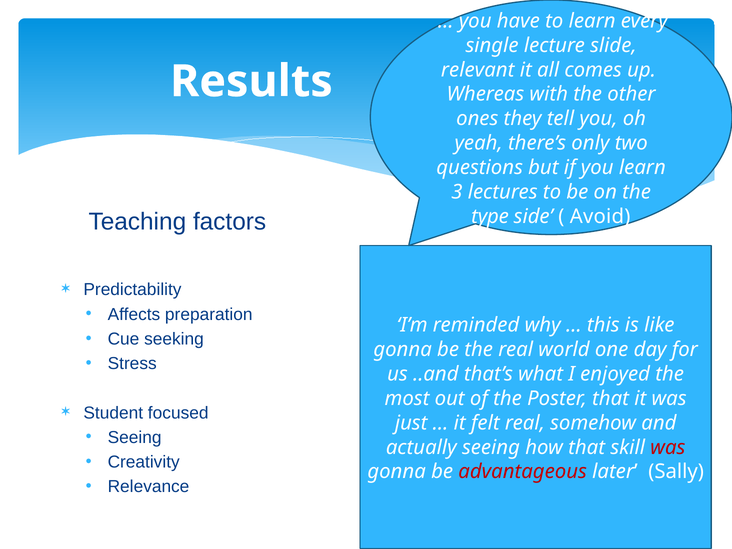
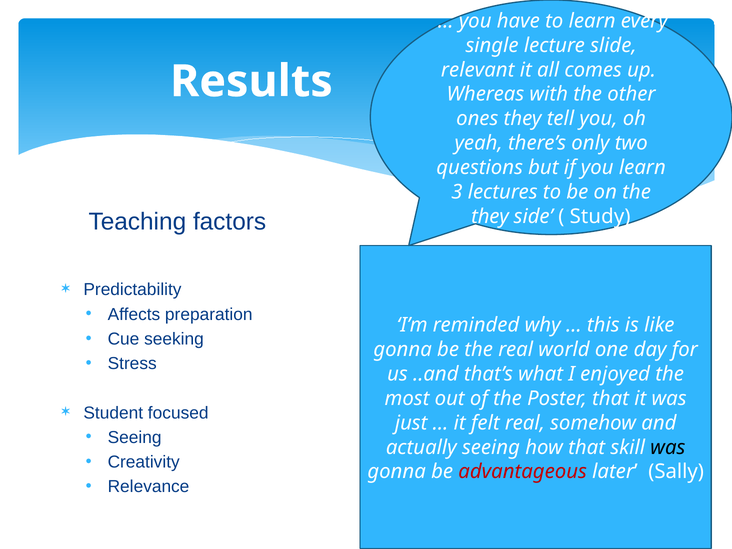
type: type -> they (490, 216)
Avoid: Avoid -> Study (600, 216)
was colour: red -> black (668, 447)
